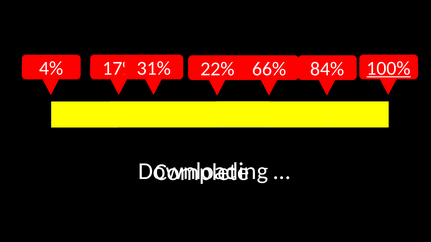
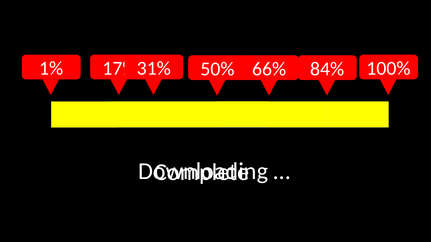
4%: 4% -> 1% (51, 69)
22%: 22% -> 50% (218, 69)
100% underline: present -> none (389, 68)
